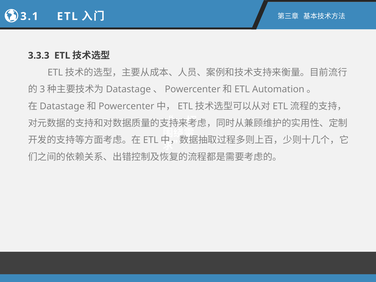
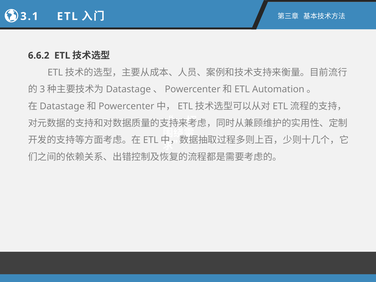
3.3.3: 3.3.3 -> 6.6.2 (39, 56)
